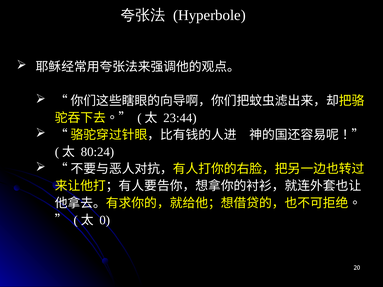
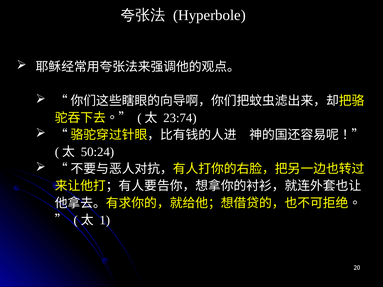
23:44: 23:44 -> 23:74 (180, 118)
80:24: 80:24 -> 50:24 (97, 152)
0: 0 -> 1 (105, 220)
